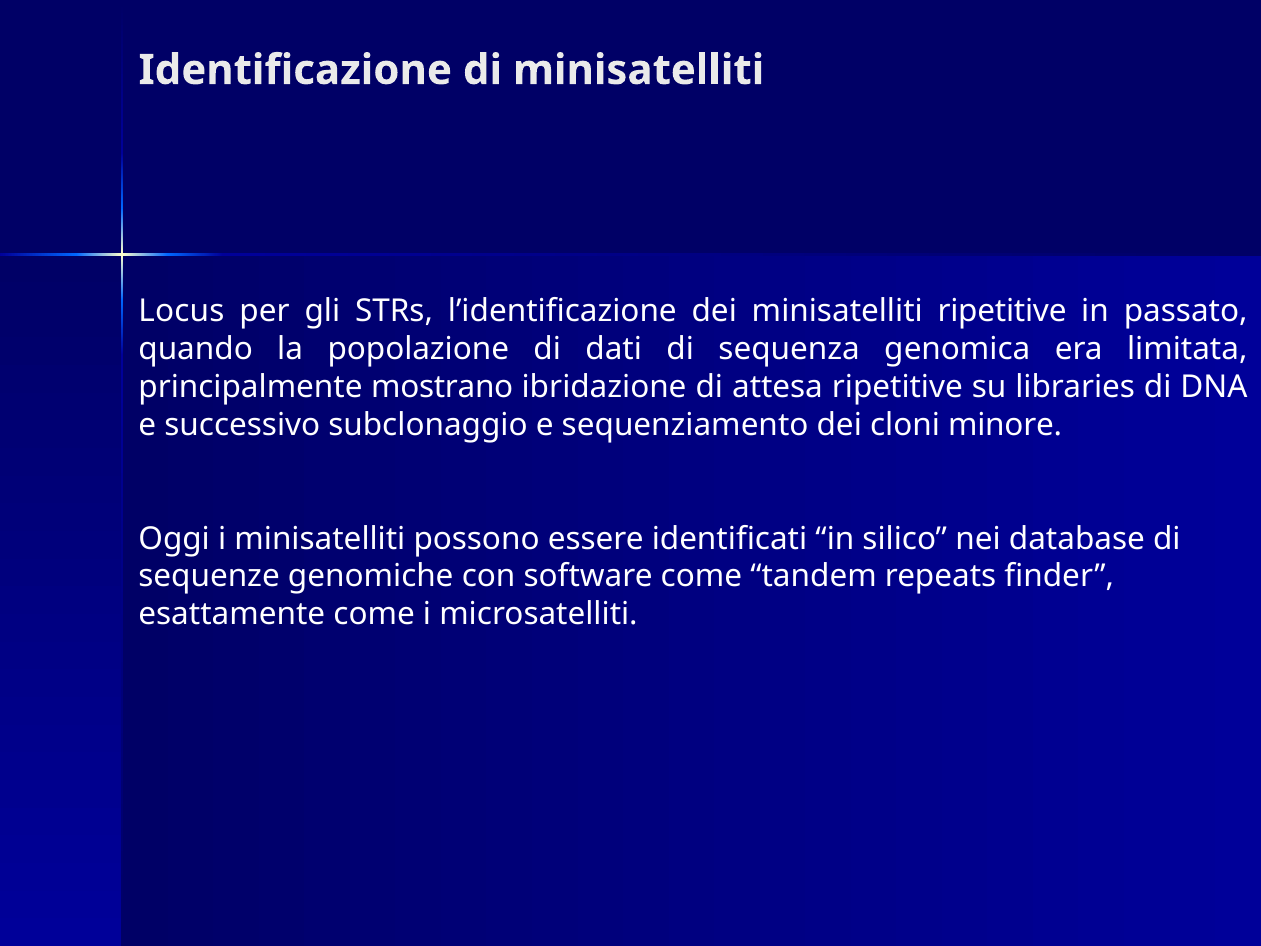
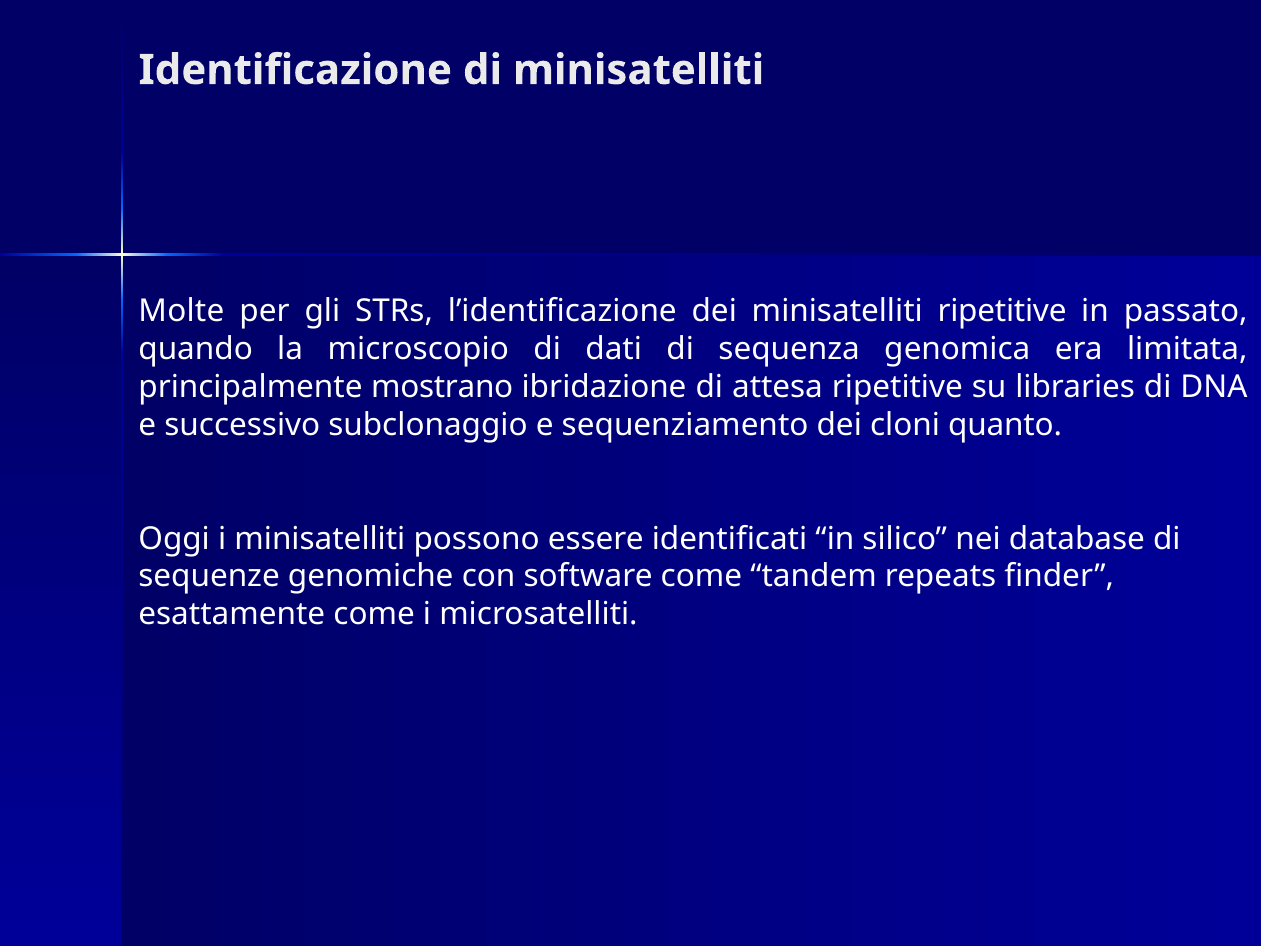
Locus: Locus -> Molte (181, 311)
popolazione: popolazione -> microscopio (418, 349)
minore: minore -> quanto (1005, 425)
